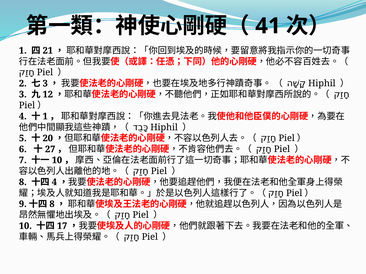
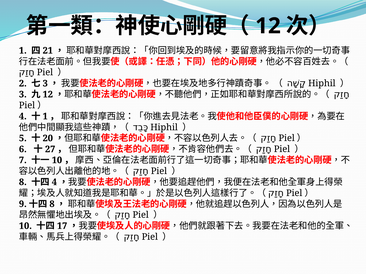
41: 41 -> 12 (268, 26)
